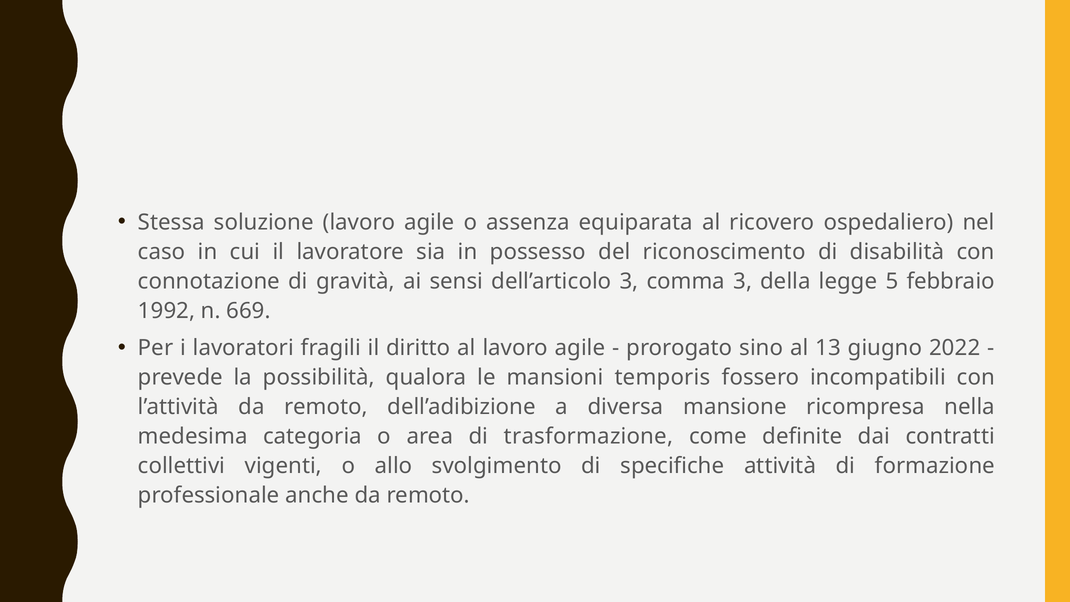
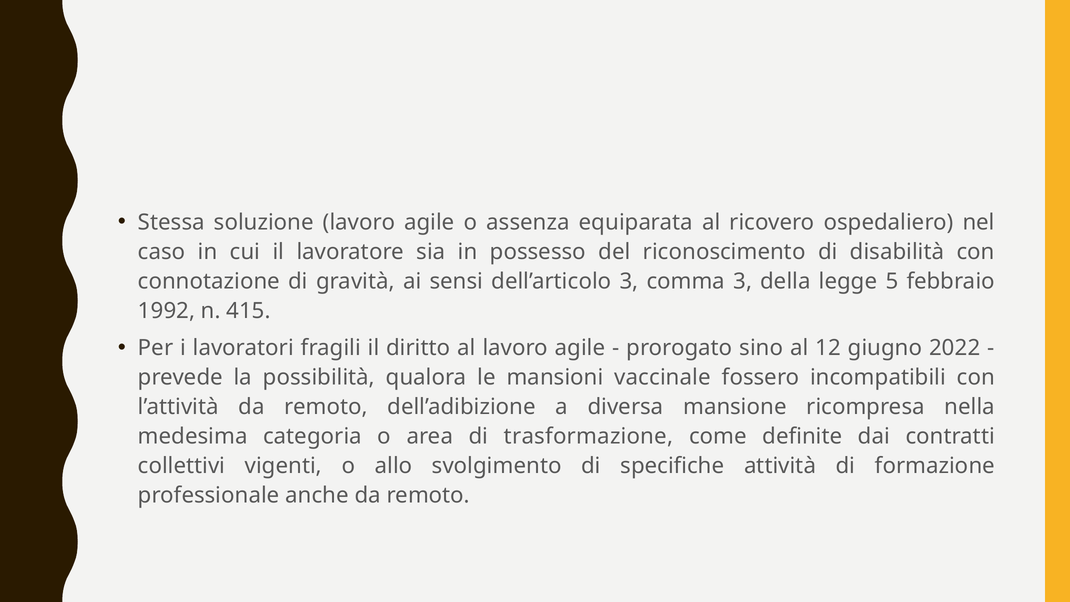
669: 669 -> 415 (248, 311)
13: 13 -> 12 (828, 348)
temporis: temporis -> vaccinale (663, 377)
